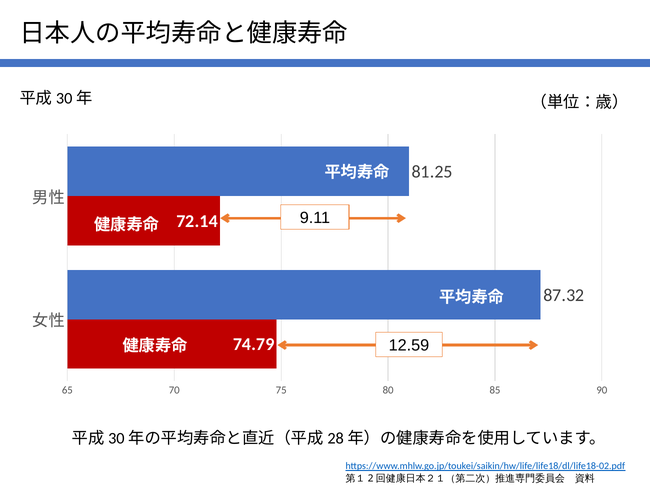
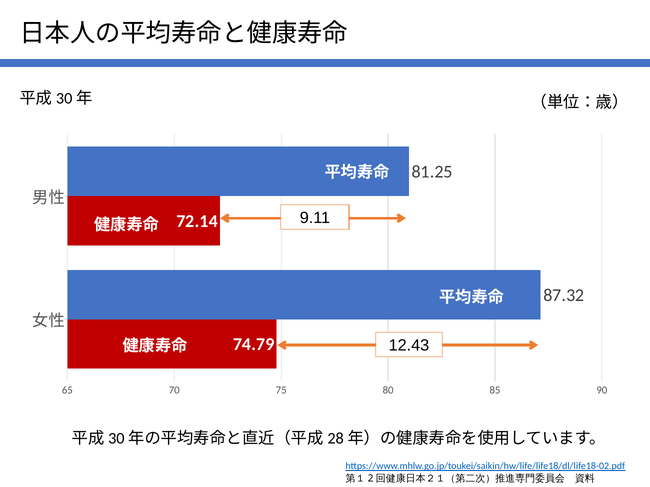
12.59: 12.59 -> 12.43 (409, 346)
